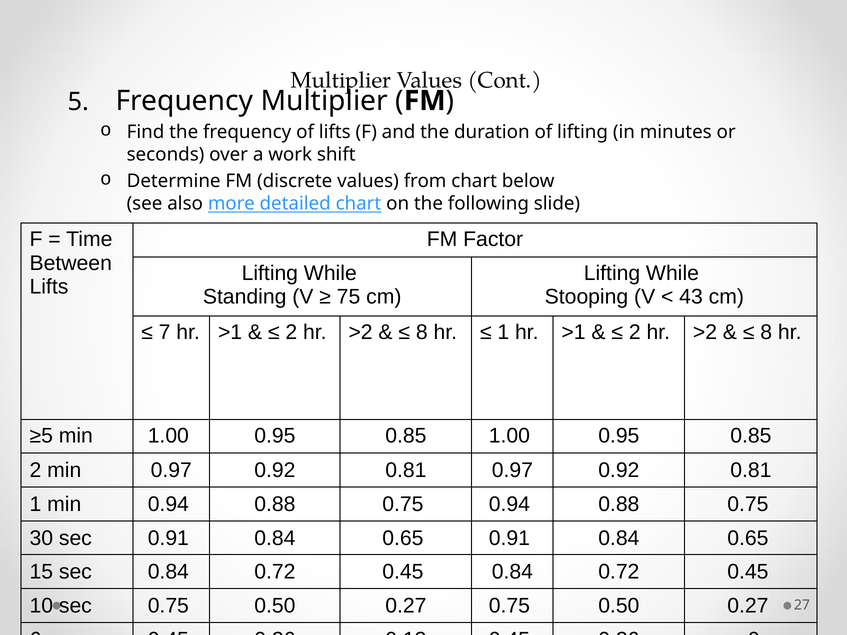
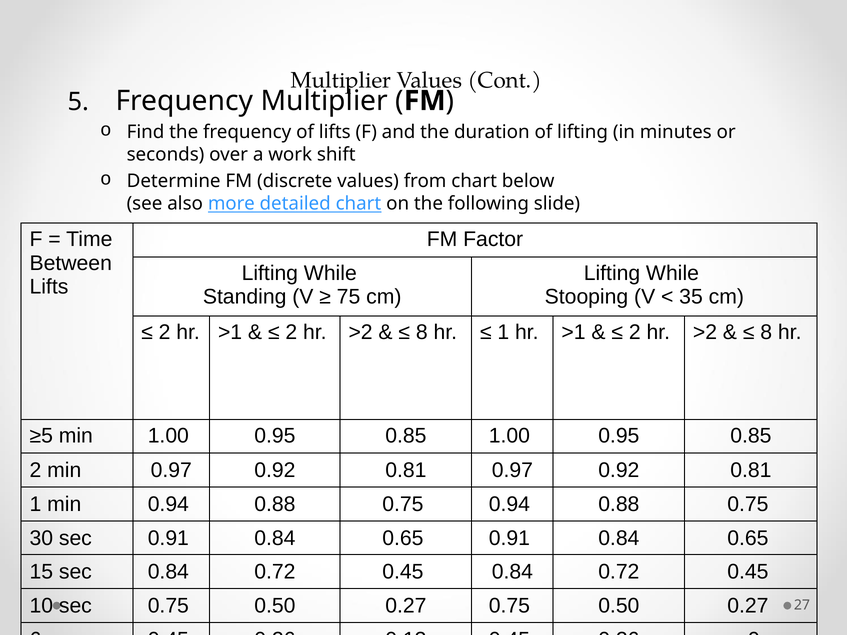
43: 43 -> 35 (691, 297)
7: 7 -> 2 (165, 333)
